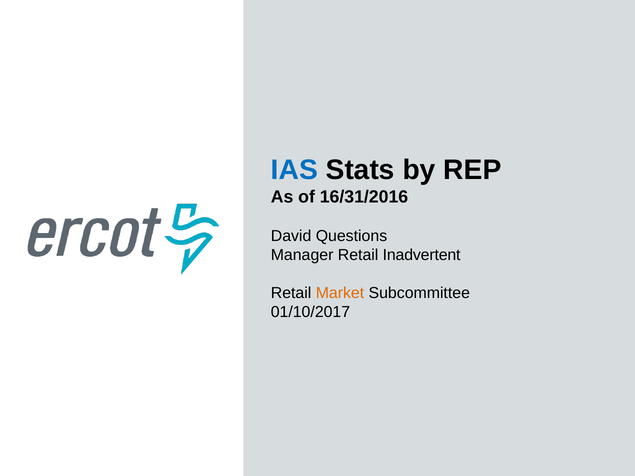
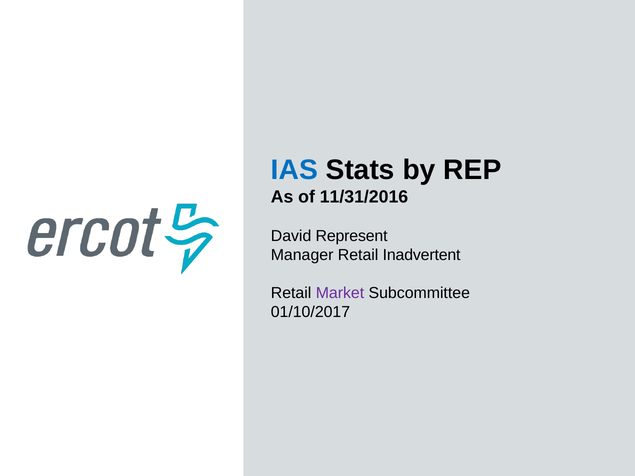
16/31/2016: 16/31/2016 -> 11/31/2016 (364, 197)
Questions: Questions -> Represent (352, 236)
Market colour: orange -> purple (340, 293)
